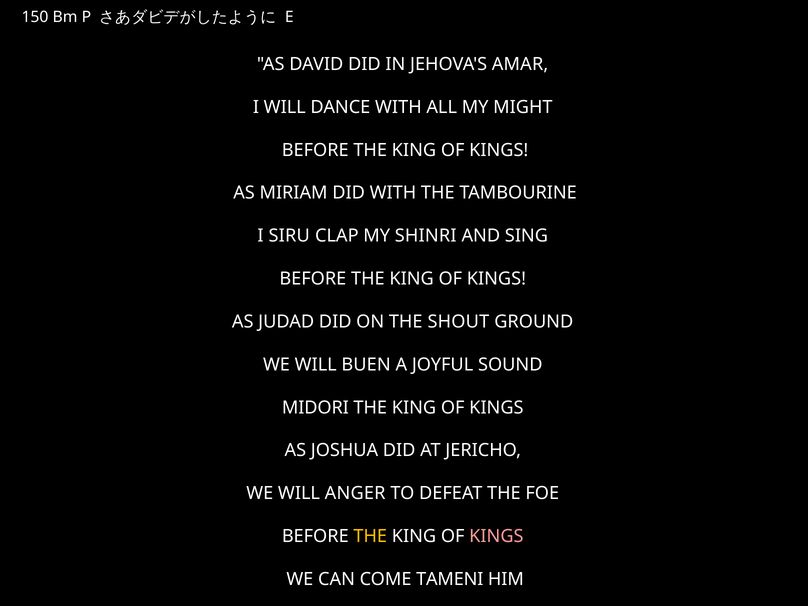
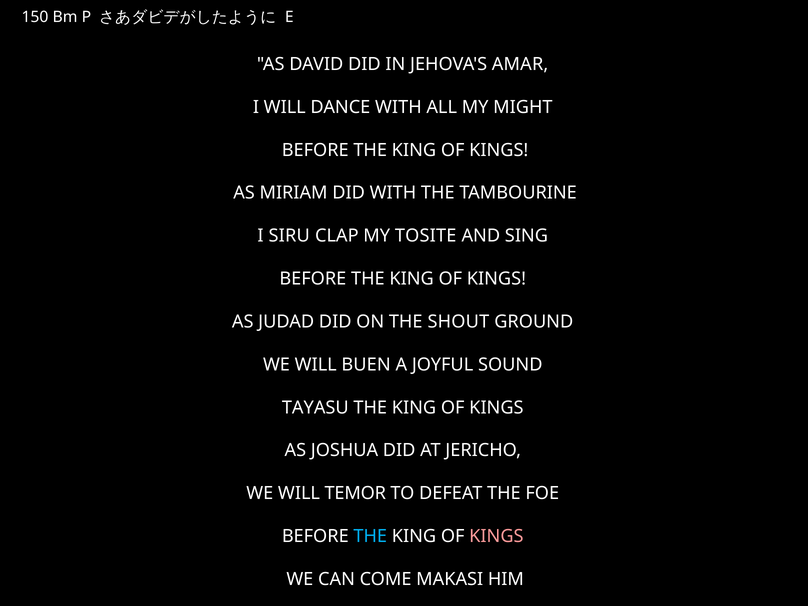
SHINRI: SHINRI -> TOSITE (426, 236)
MIDORI: MIDORI -> TAYASU (315, 408)
ANGER: ANGER -> TEMOR (355, 493)
THE colour: yellow -> light blue (370, 536)
TAMENI: TAMENI -> MAKASI (450, 579)
